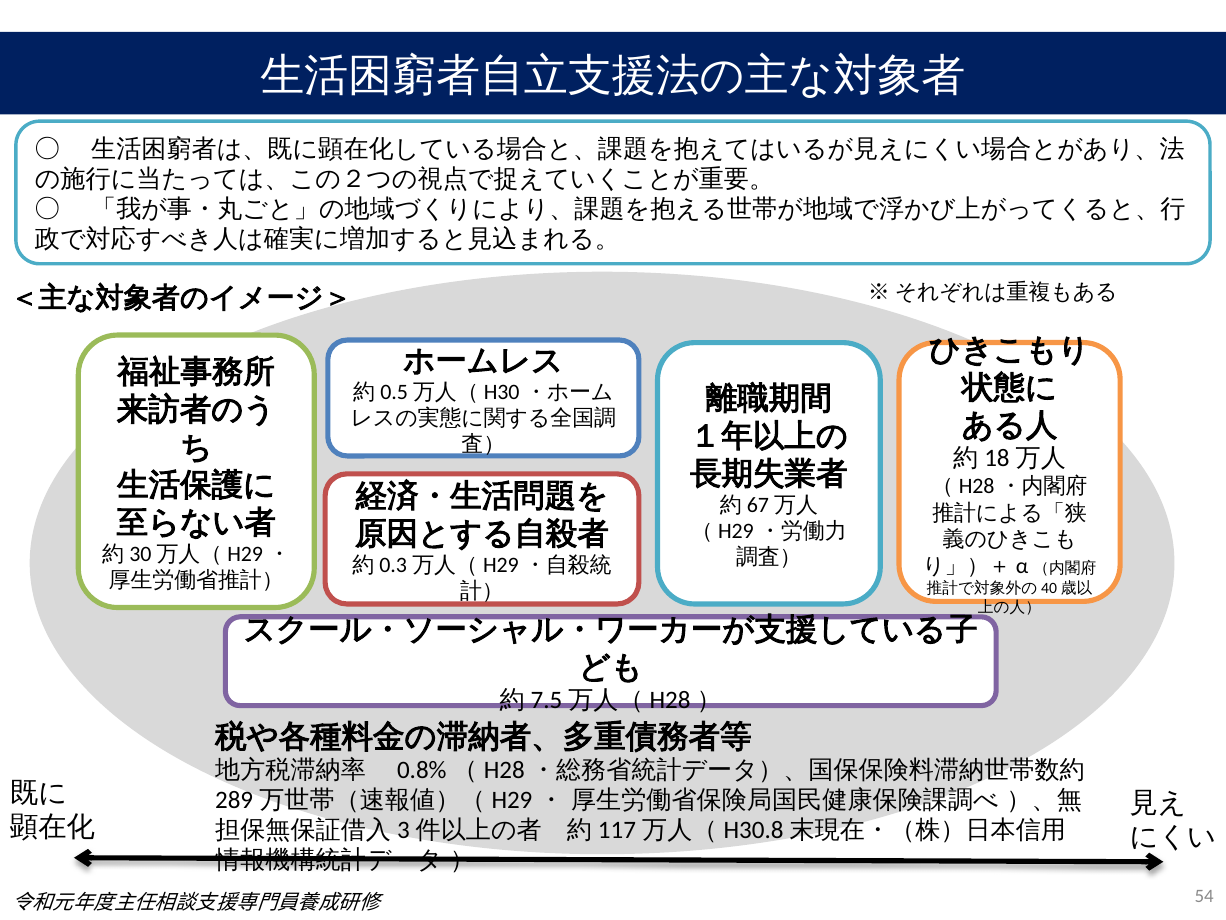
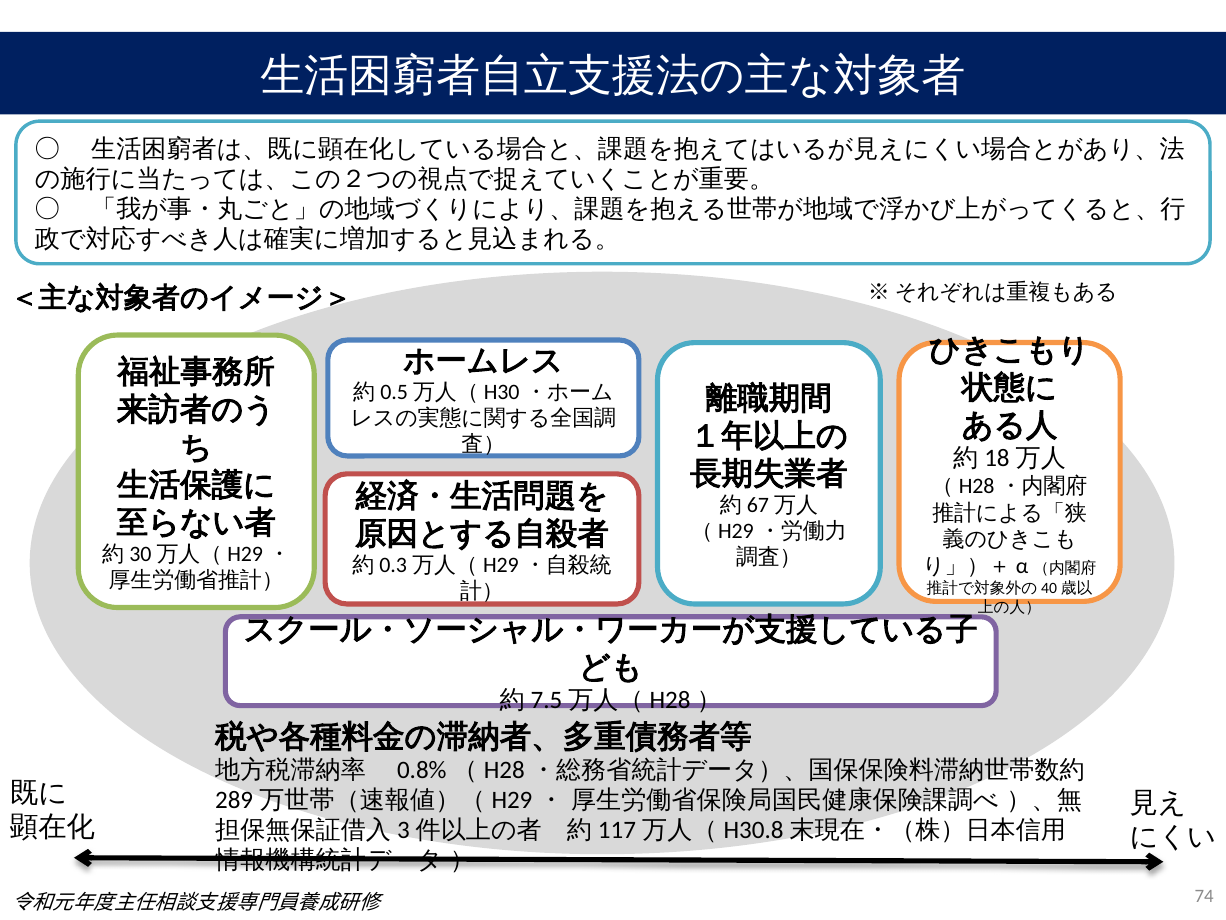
54: 54 -> 74 (1204, 896)
